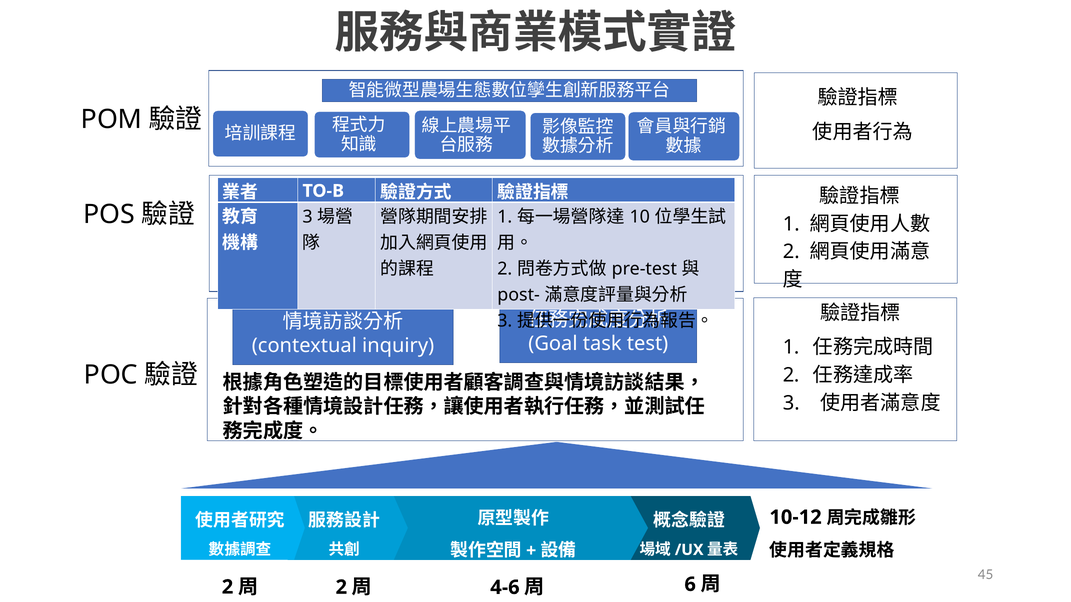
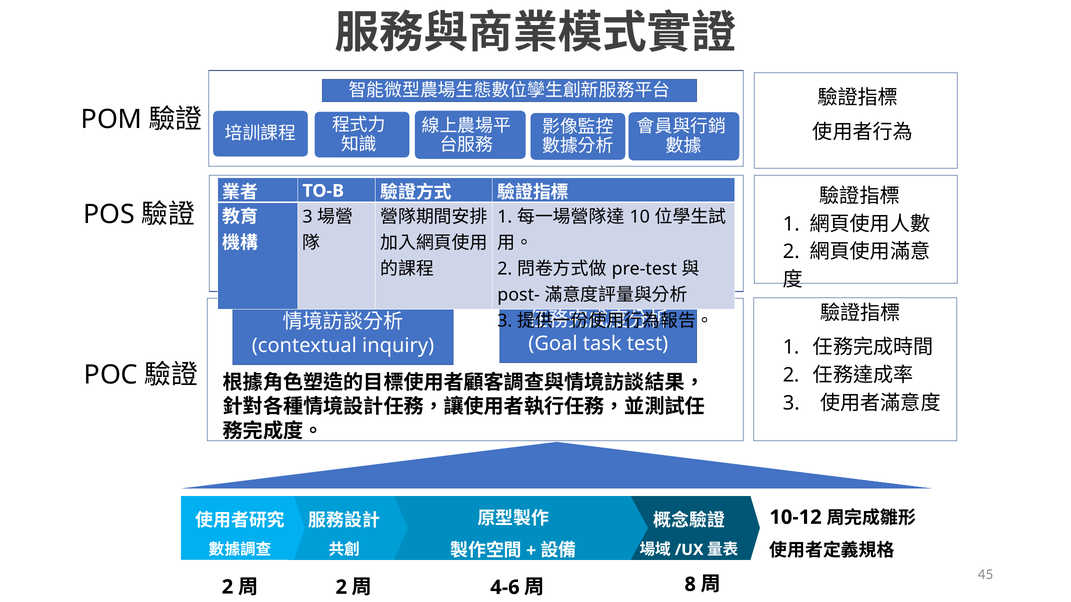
6: 6 -> 8 (690, 585)
